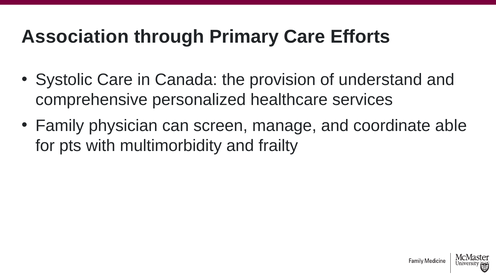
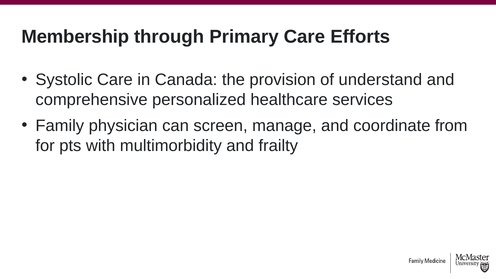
Association: Association -> Membership (75, 37)
able: able -> from (451, 126)
